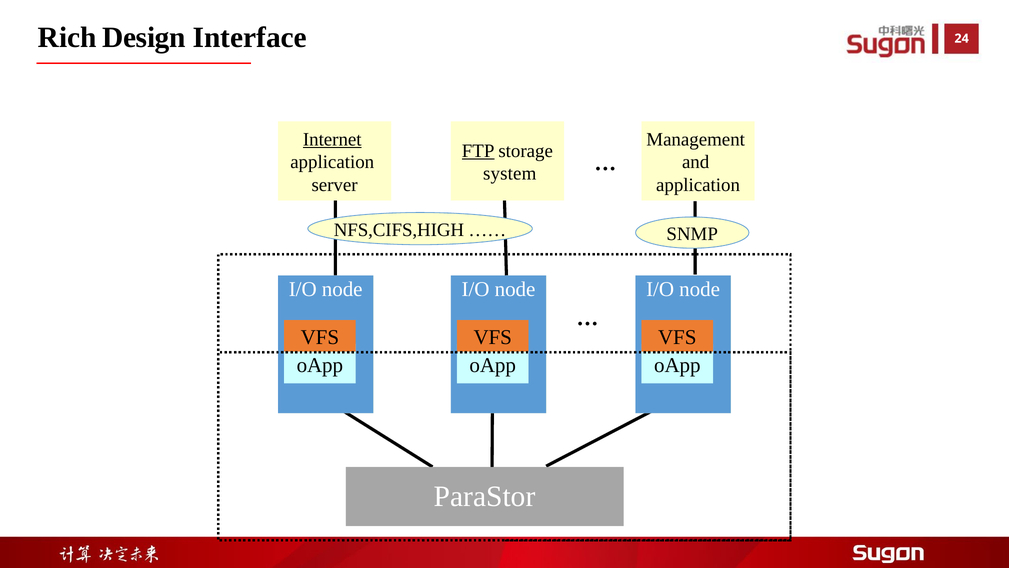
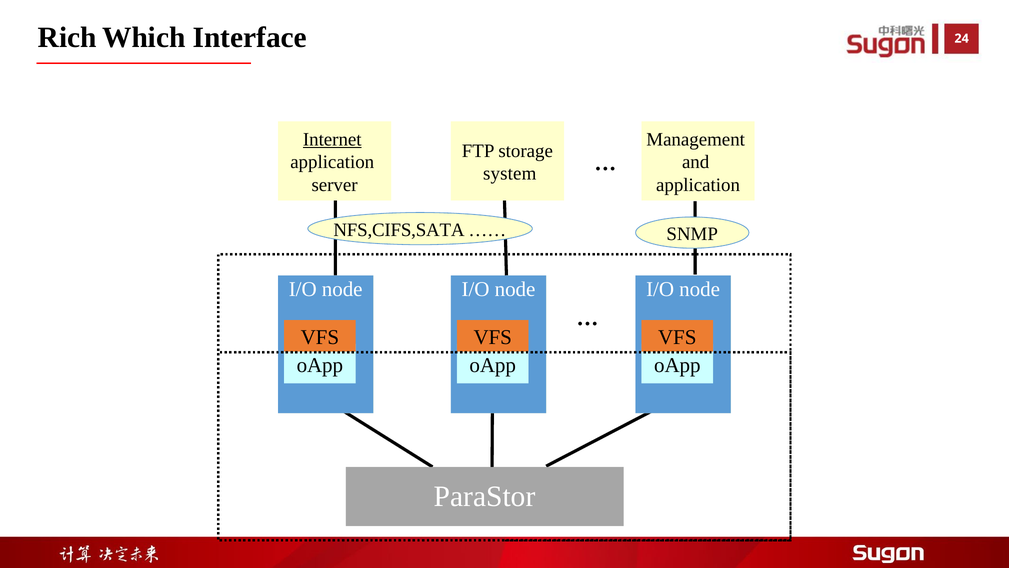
Design: Design -> Which (144, 38)
FTP underline: present -> none (478, 151)
NFS,CIFS,HIGH: NFS,CIFS,HIGH -> NFS,CIFS,SATA (399, 230)
